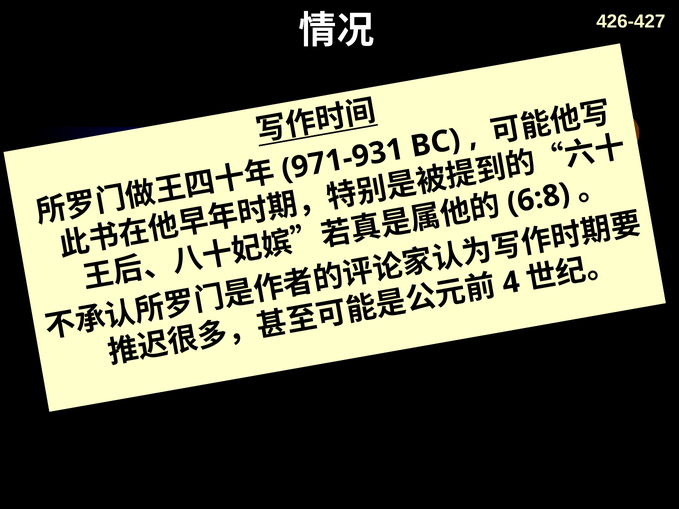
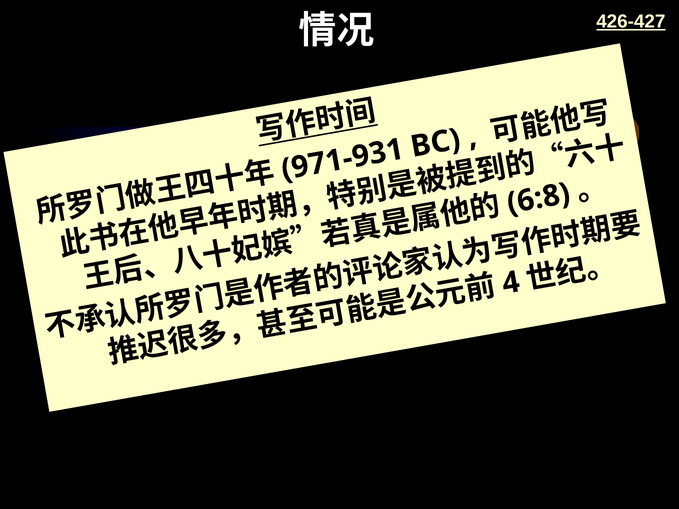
426-427 underline: none -> present (631, 22)
